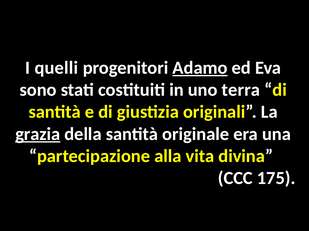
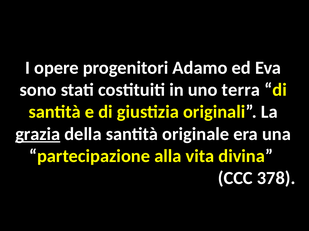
quelli: quelli -> opere (56, 68)
Adamo underline: present -> none (200, 68)
175: 175 -> 378 (276, 179)
